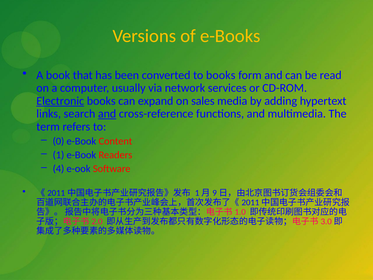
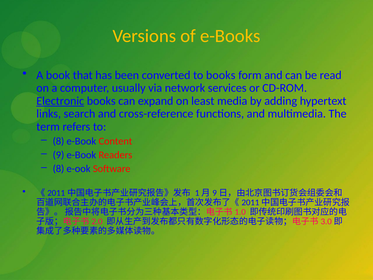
sales: sales -> least (203, 101)
and underline: present -> none (107, 114)
0: 0 -> 8 (58, 141)
1: 1 -> 9 (58, 155)
4: 4 -> 8 (58, 169)
